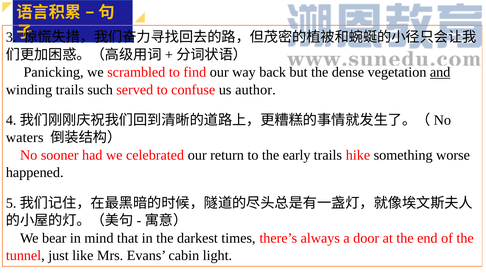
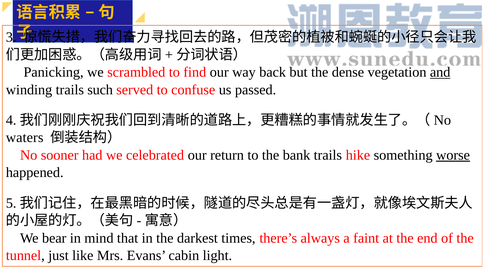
author: author -> passed (256, 90)
early: early -> bank (297, 155)
worse underline: none -> present (453, 155)
door: door -> faint (366, 238)
